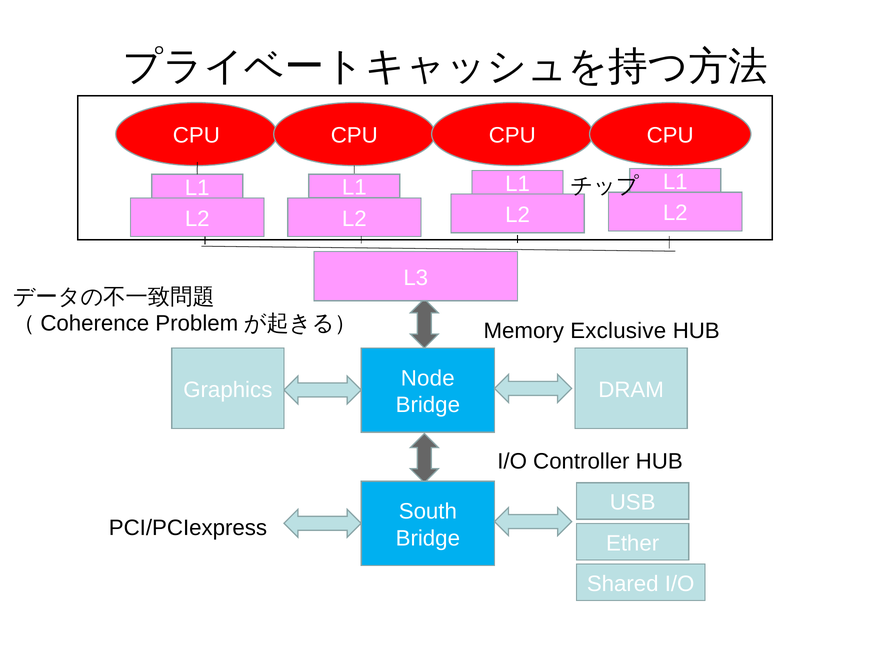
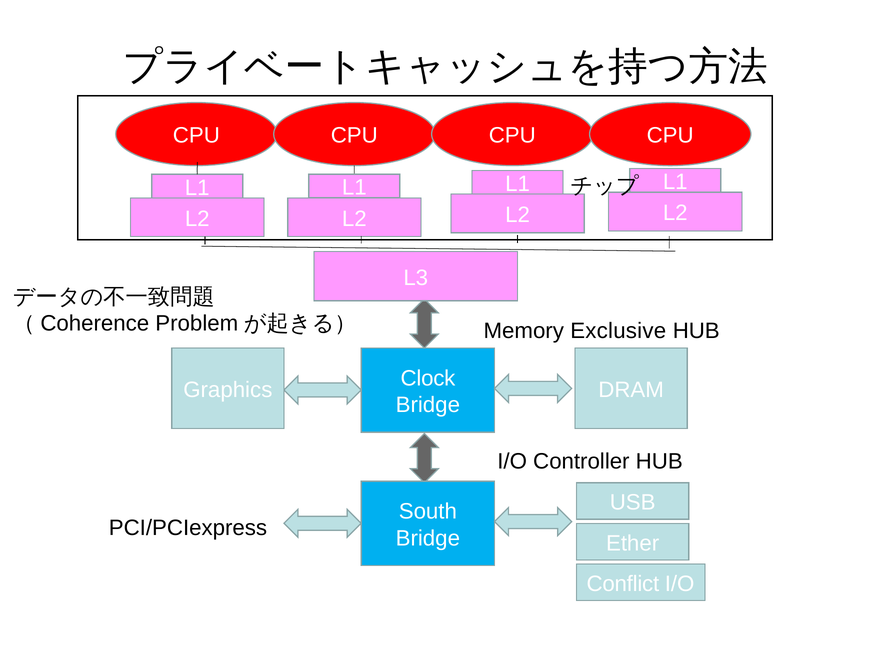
Node: Node -> Clock (428, 378)
Shared: Shared -> Conflict (623, 584)
